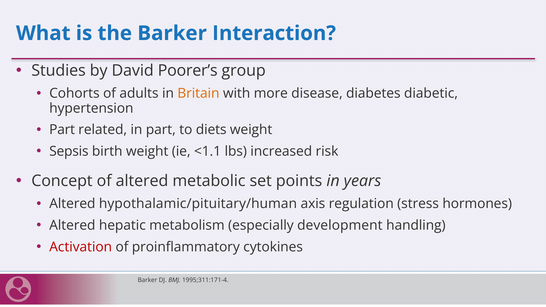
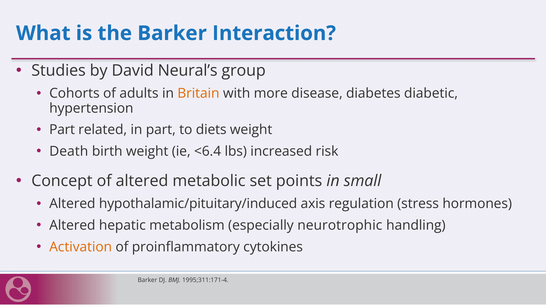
Poorer’s: Poorer’s -> Neural’s (188, 71)
Sepsis: Sepsis -> Death (69, 151)
<1.1: <1.1 -> <6.4 (208, 151)
years: years -> small (363, 181)
hypothalamic/pituitary/human: hypothalamic/pituitary/human -> hypothalamic/pituitary/induced (198, 204)
development: development -> neurotrophic (340, 225)
Activation colour: red -> orange (81, 247)
